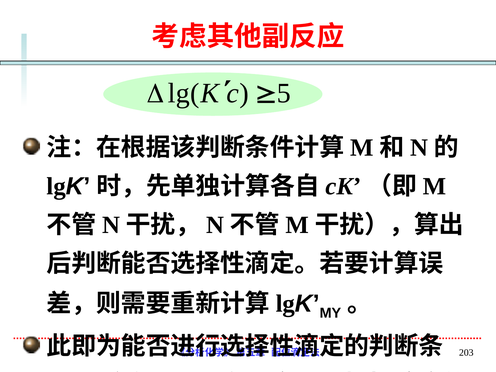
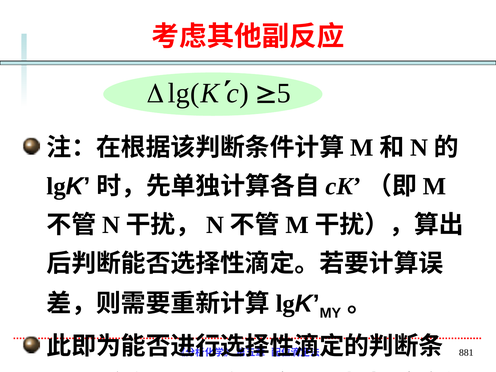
203: 203 -> 881 (466, 353)
